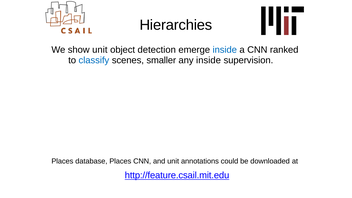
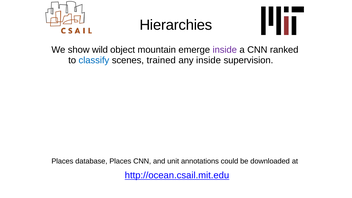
show unit: unit -> wild (100, 50)
detection: detection -> mountain (157, 50)
inside colour: blue -> purple (225, 50)
smaller: smaller -> trained (161, 60)
http://feature.csail.mit.edu: http://feature.csail.mit.edu -> http://ocean.csail.mit.edu (177, 175)
